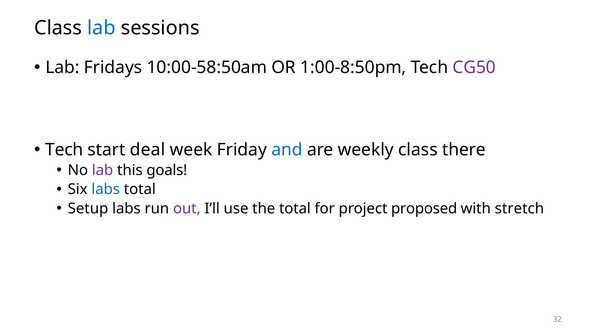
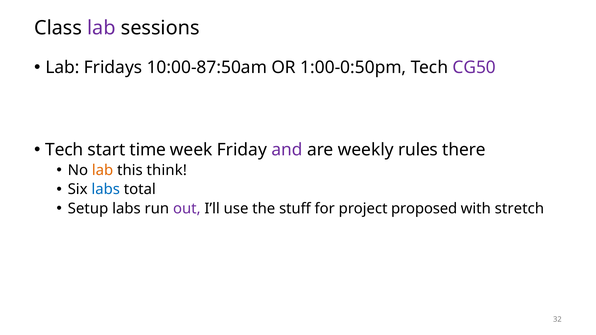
lab colour: blue -> purple (101, 28)
10:00-58:50am: 10:00-58:50am -> 10:00-87:50am (207, 67)
1:00-8:50pm: 1:00-8:50pm -> 1:00-0:50pm (353, 67)
deal: deal -> time (148, 150)
and colour: blue -> purple (287, 150)
weekly class: class -> rules (418, 150)
lab colour: purple -> orange (103, 170)
goals: goals -> think (167, 170)
the total: total -> stuff (295, 209)
